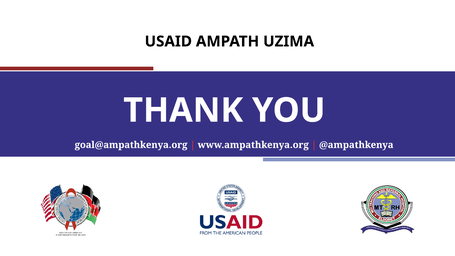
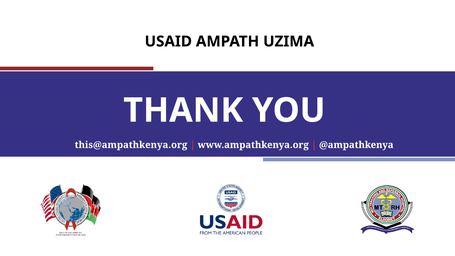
goal@ampathkenya.org: goal@ampathkenya.org -> this@ampathkenya.org (131, 145)
